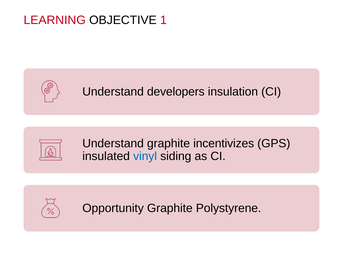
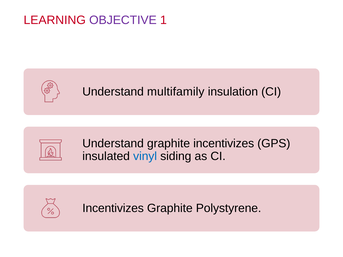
OBJECTIVE colour: black -> purple (123, 20)
developers: developers -> multifamily (176, 92)
Opportunity: Opportunity -> Incentivizes (113, 208)
